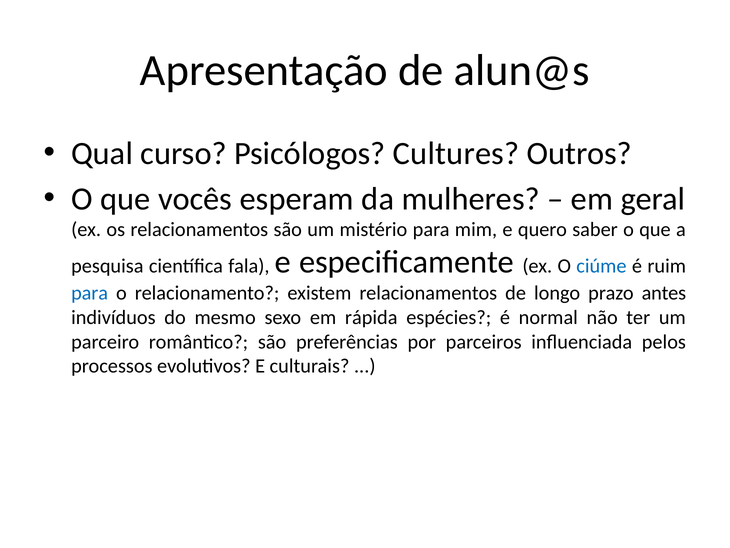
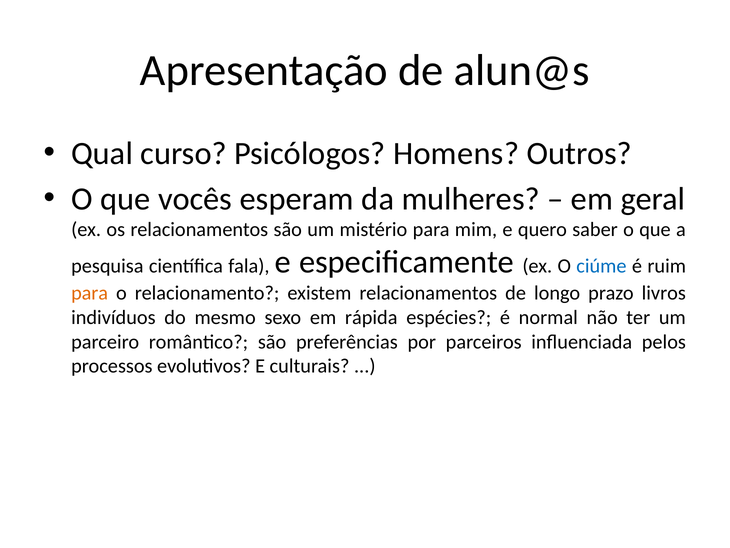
Cultures: Cultures -> Homens (456, 153)
para colour: blue -> orange (90, 293)
antes: antes -> livros (664, 293)
